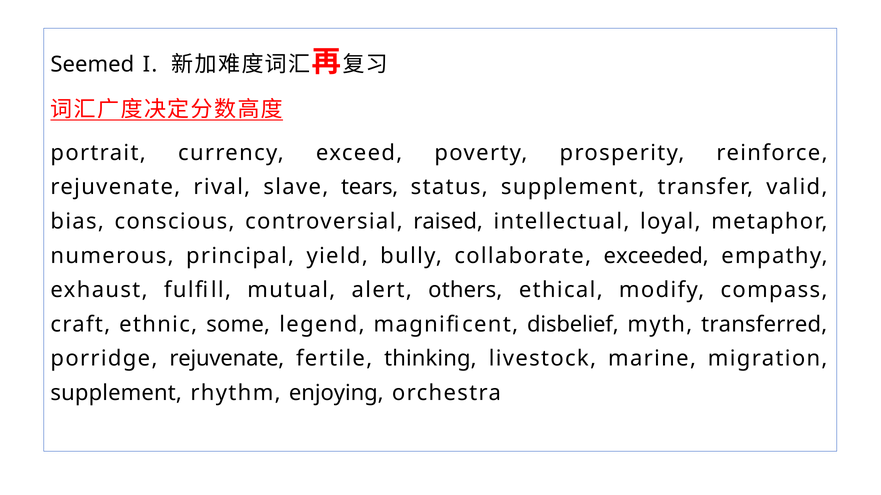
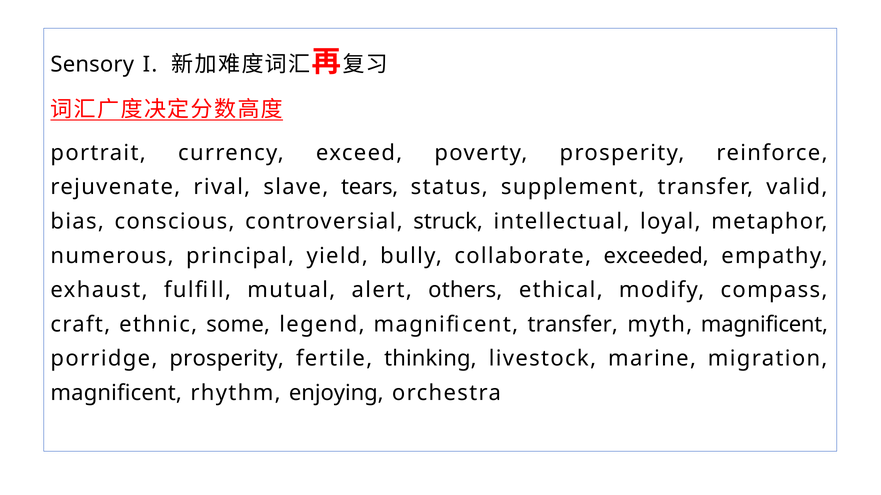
Seemed: Seemed -> Sensory (92, 65)
raised: raised -> struck (448, 222)
magnificent disbelief: disbelief -> transfer (573, 325)
myth transferred: transferred -> magnificent (764, 325)
porridge rejuvenate: rejuvenate -> prosperity (227, 359)
supplement: supplement -> magnificent (116, 393)
